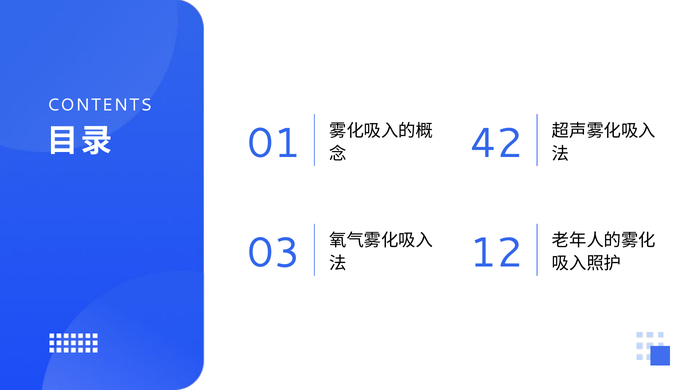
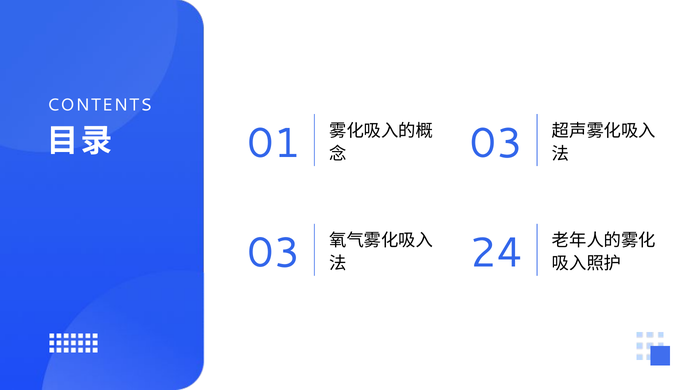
42: 42 -> 03 (496, 143)
12: 12 -> 24 (496, 253)
